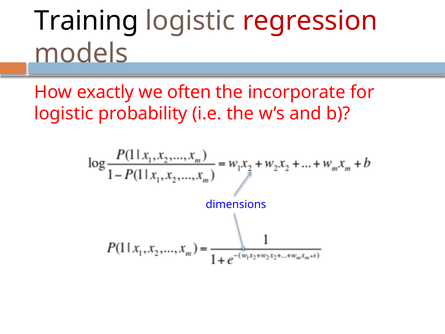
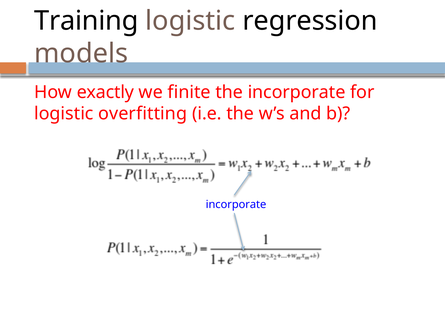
regression colour: red -> black (310, 21)
often: often -> finite (189, 92)
probability: probability -> overfitting (143, 114)
dimensions: dimensions -> incorporate (236, 204)
